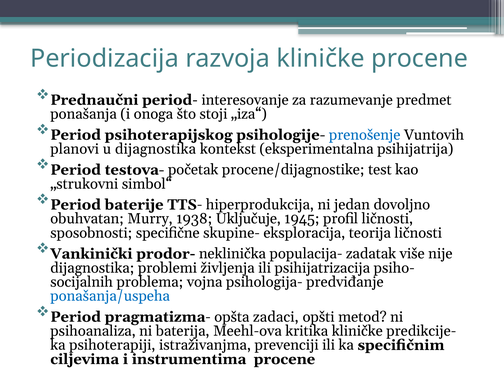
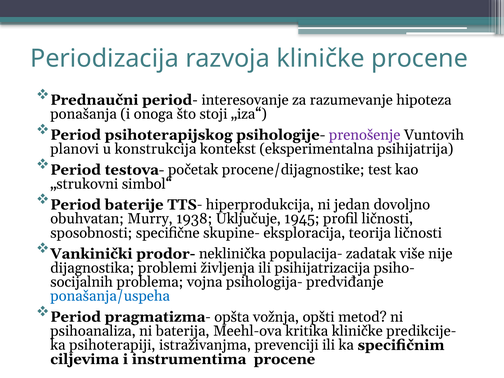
predmet: predmet -> hipoteza (424, 100)
prenošenje colour: blue -> purple (365, 135)
u dijagnostika: dijagnostika -> konstrukcija (156, 149)
zadaci: zadaci -> vožnja (276, 317)
